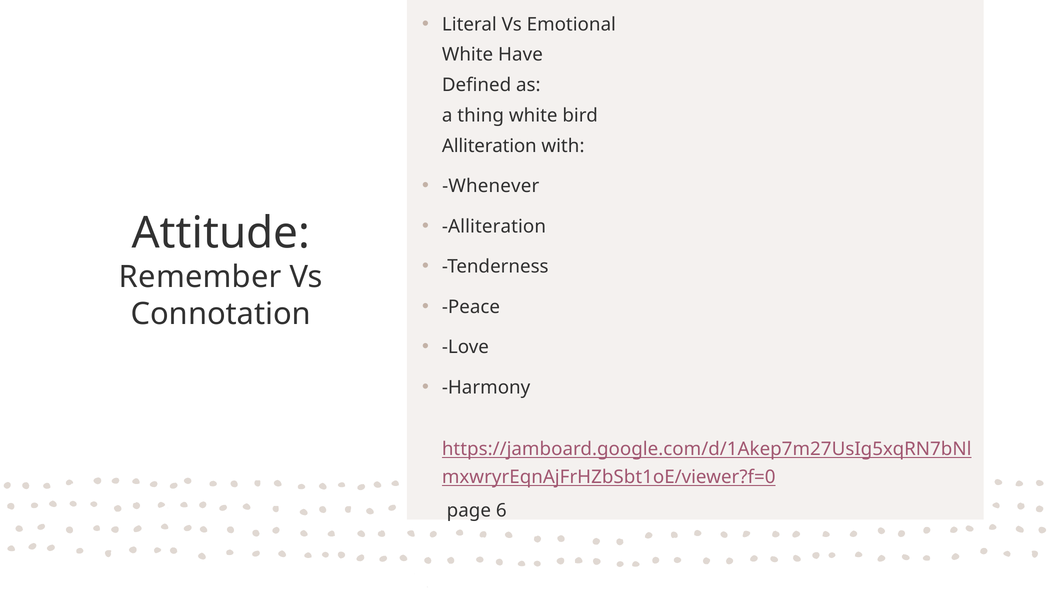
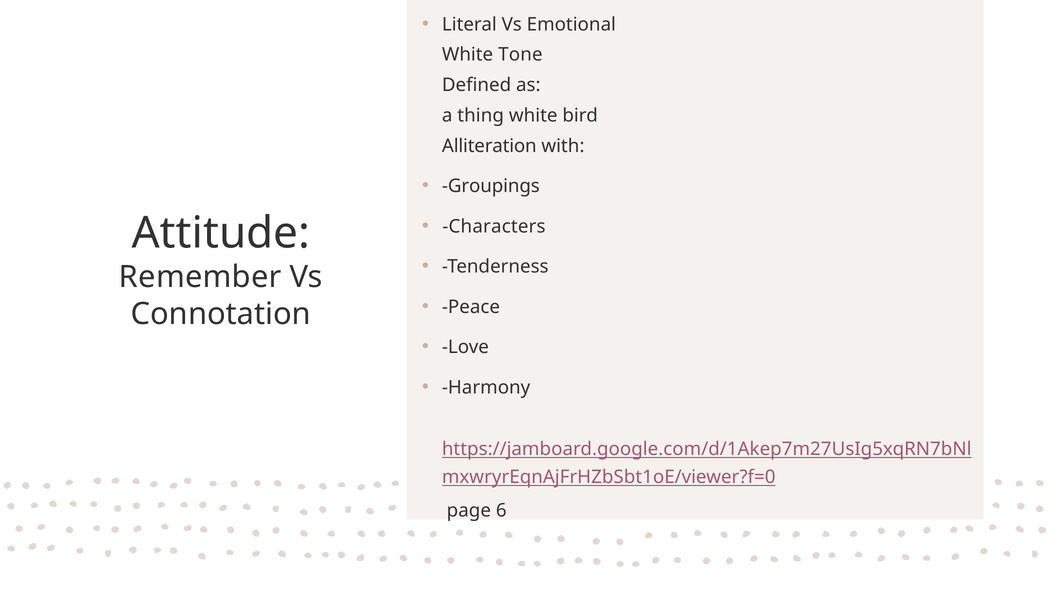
Have: Have -> Tone (520, 55)
Whenever: Whenever -> Groupings (491, 186)
Alliteration: Alliteration -> Characters (494, 227)
